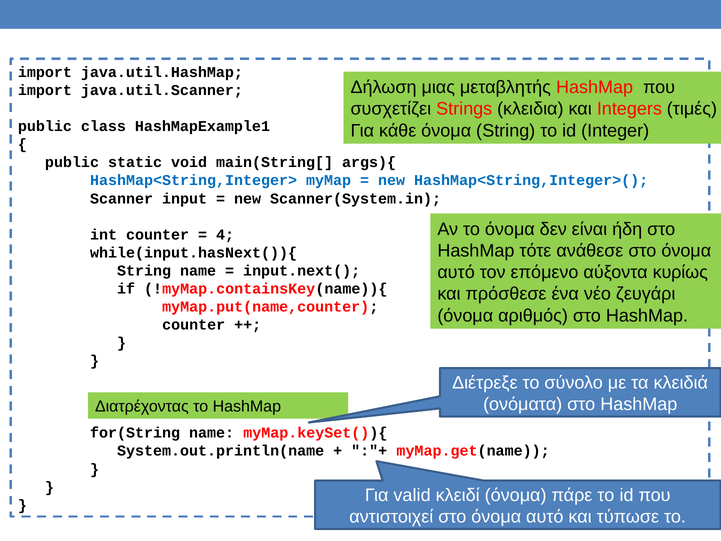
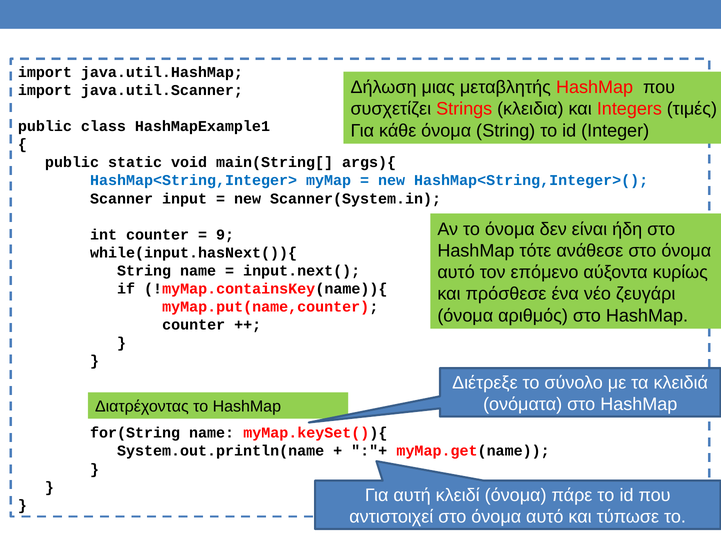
4: 4 -> 9 (225, 235)
valid: valid -> αυτή (412, 495)
